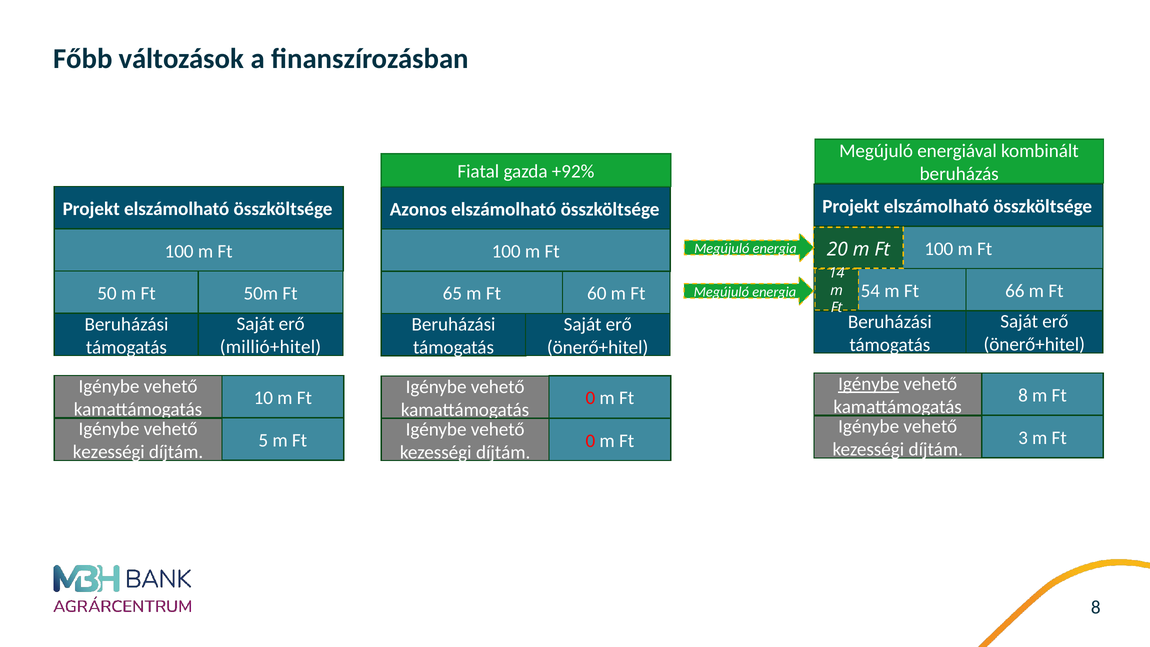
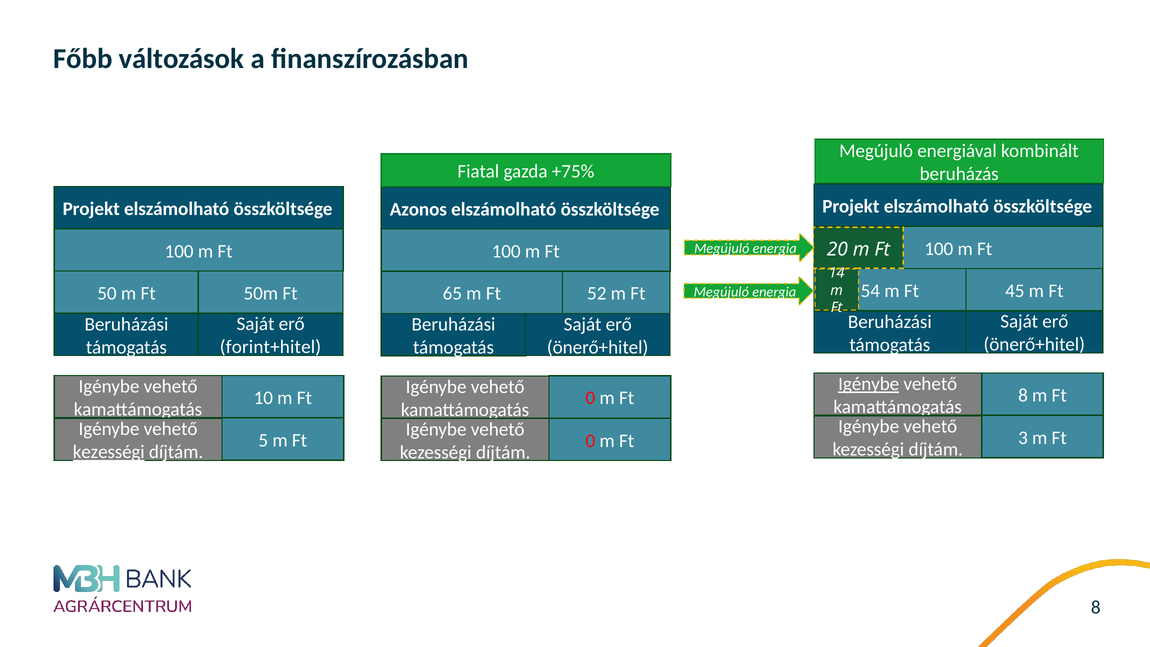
+92%: +92% -> +75% (573, 171)
66: 66 -> 45 (1015, 291)
60: 60 -> 52 (597, 294)
millió+hitel: millió+hitel -> forint+hitel (271, 347)
kezességi underline: none -> present (109, 452)
